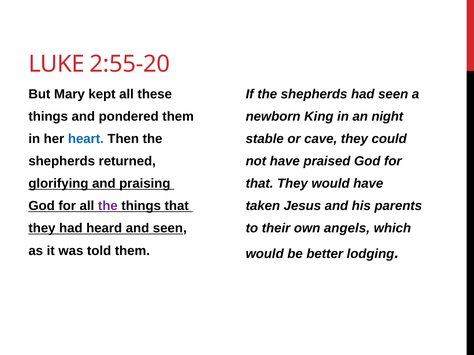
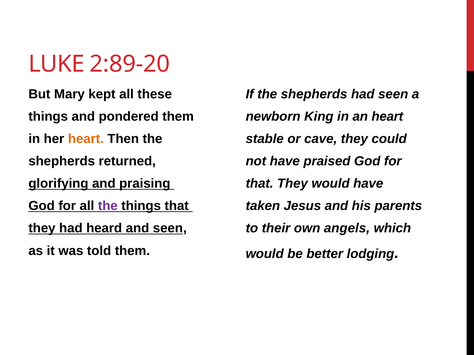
2:55-20: 2:55-20 -> 2:89-20 (130, 64)
an night: night -> heart (387, 117)
heart colour: blue -> orange (86, 139)
